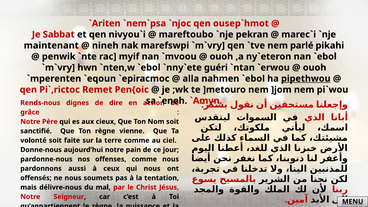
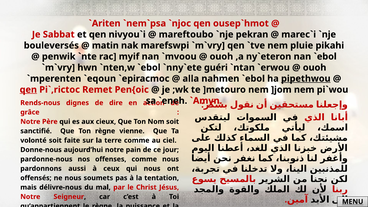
maintenant: maintenant -> bouleversés (51, 45)
nineh: nineh -> matin (105, 45)
parlé: parlé -> pluie (302, 45)
qen underline: none -> present (28, 90)
